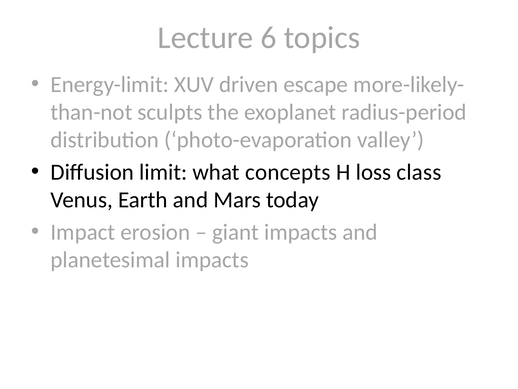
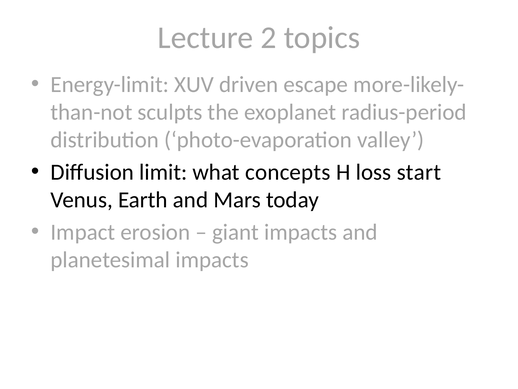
6: 6 -> 2 (269, 38)
class: class -> start (419, 172)
